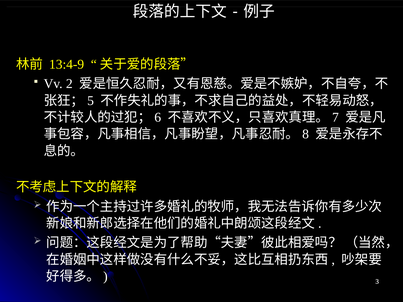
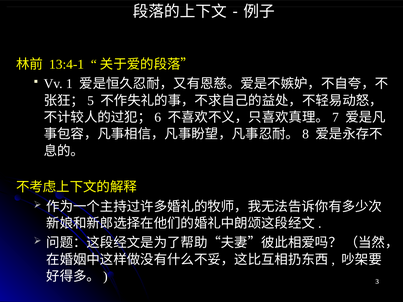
13:4-9: 13:4-9 -> 13:4-1 (67, 64)
2: 2 -> 1 (69, 84)
